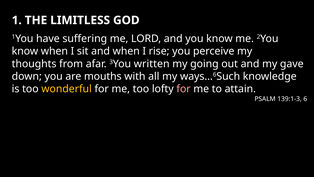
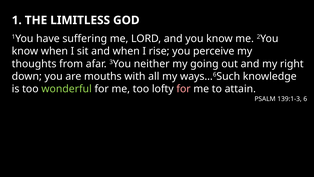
written: written -> neither (152, 64)
gave: gave -> right (292, 64)
wonderful colour: yellow -> light green (67, 89)
